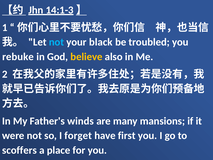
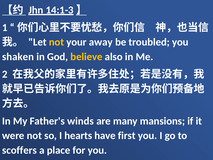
not colour: light blue -> yellow (56, 42)
black: black -> away (101, 42)
rebuke: rebuke -> shaken (18, 57)
forget: forget -> hearts (78, 135)
